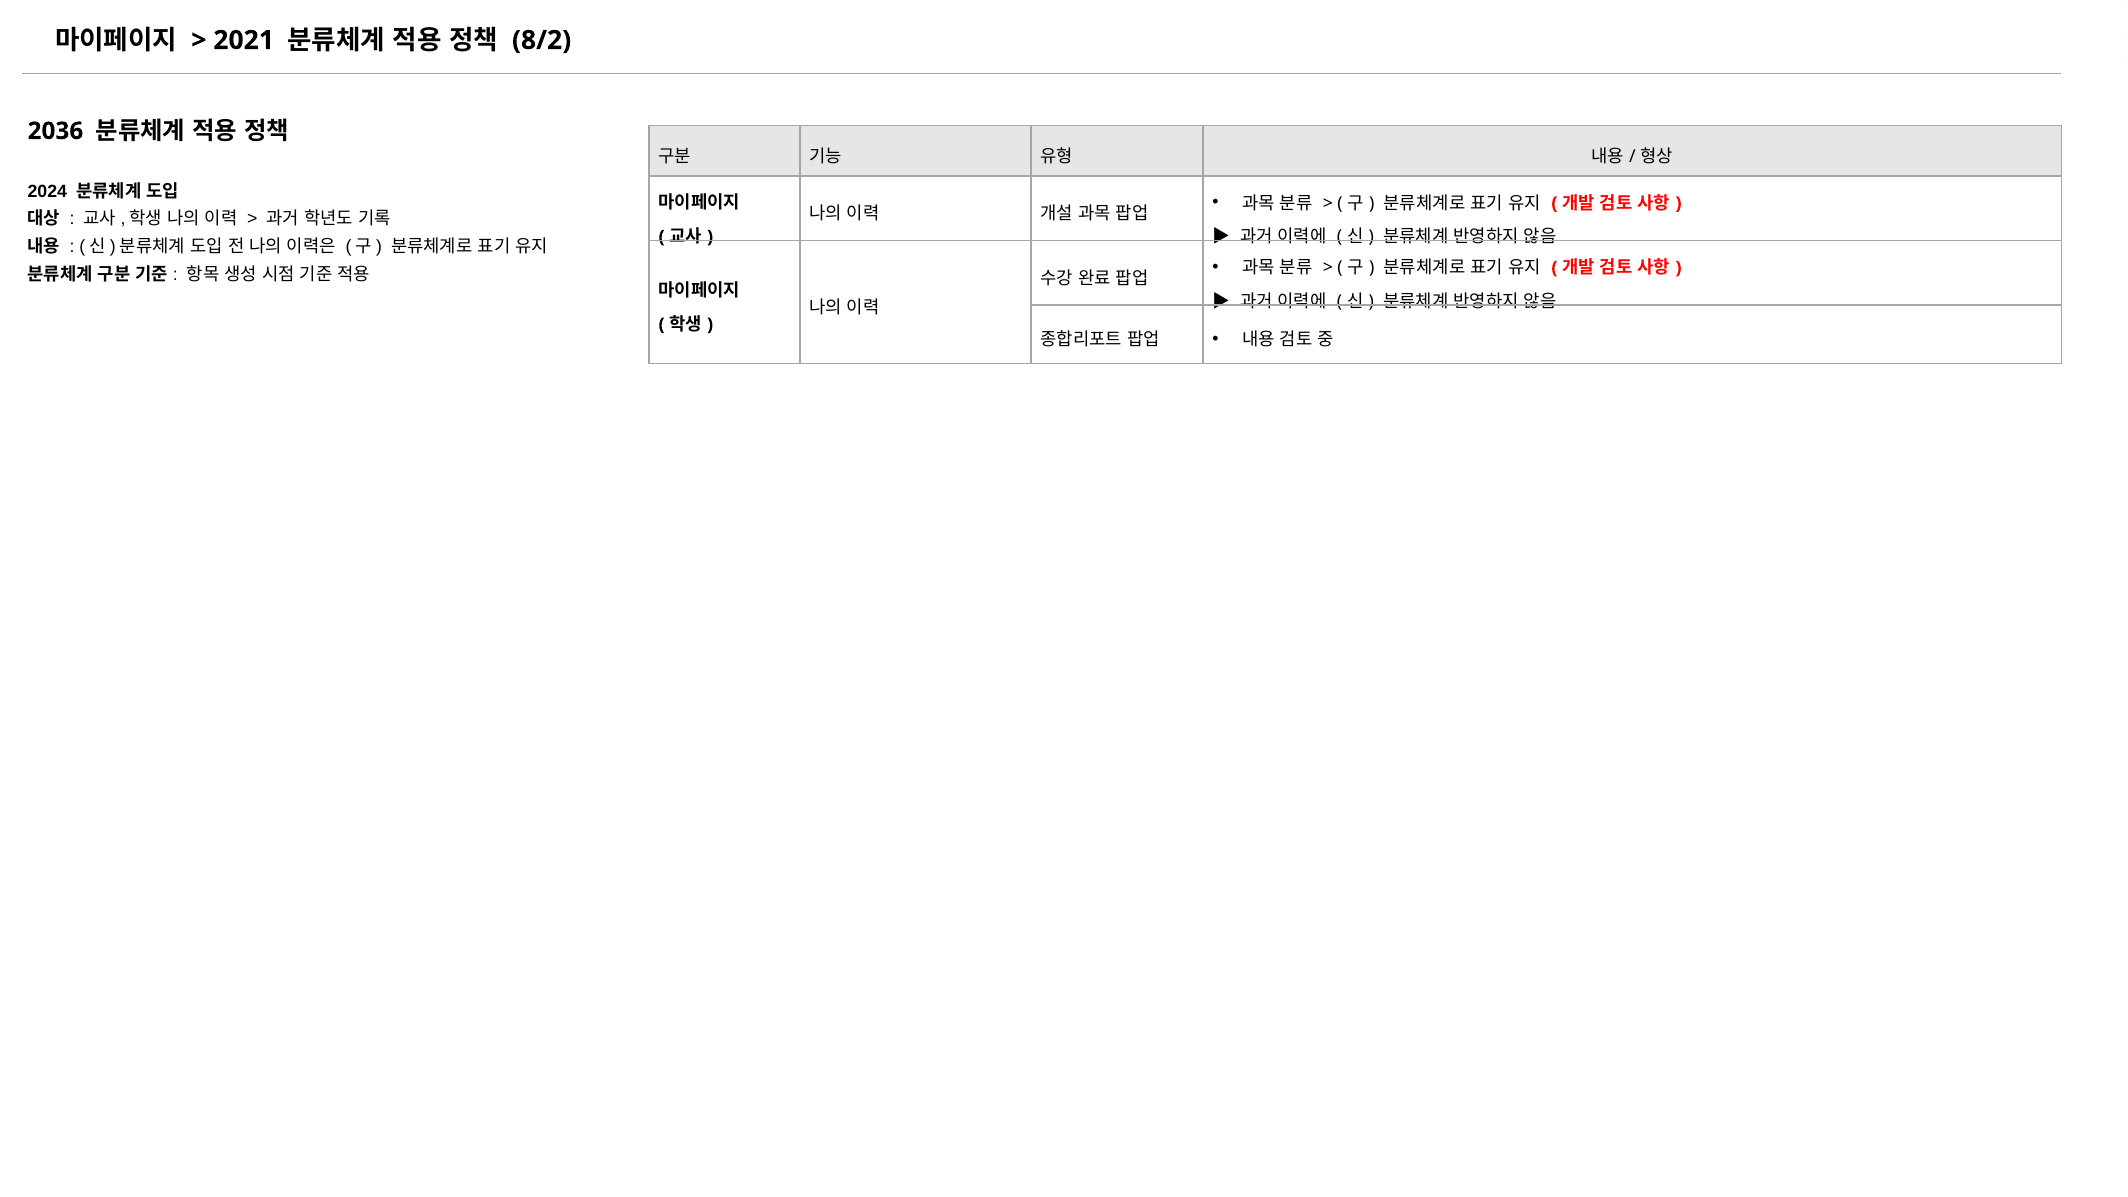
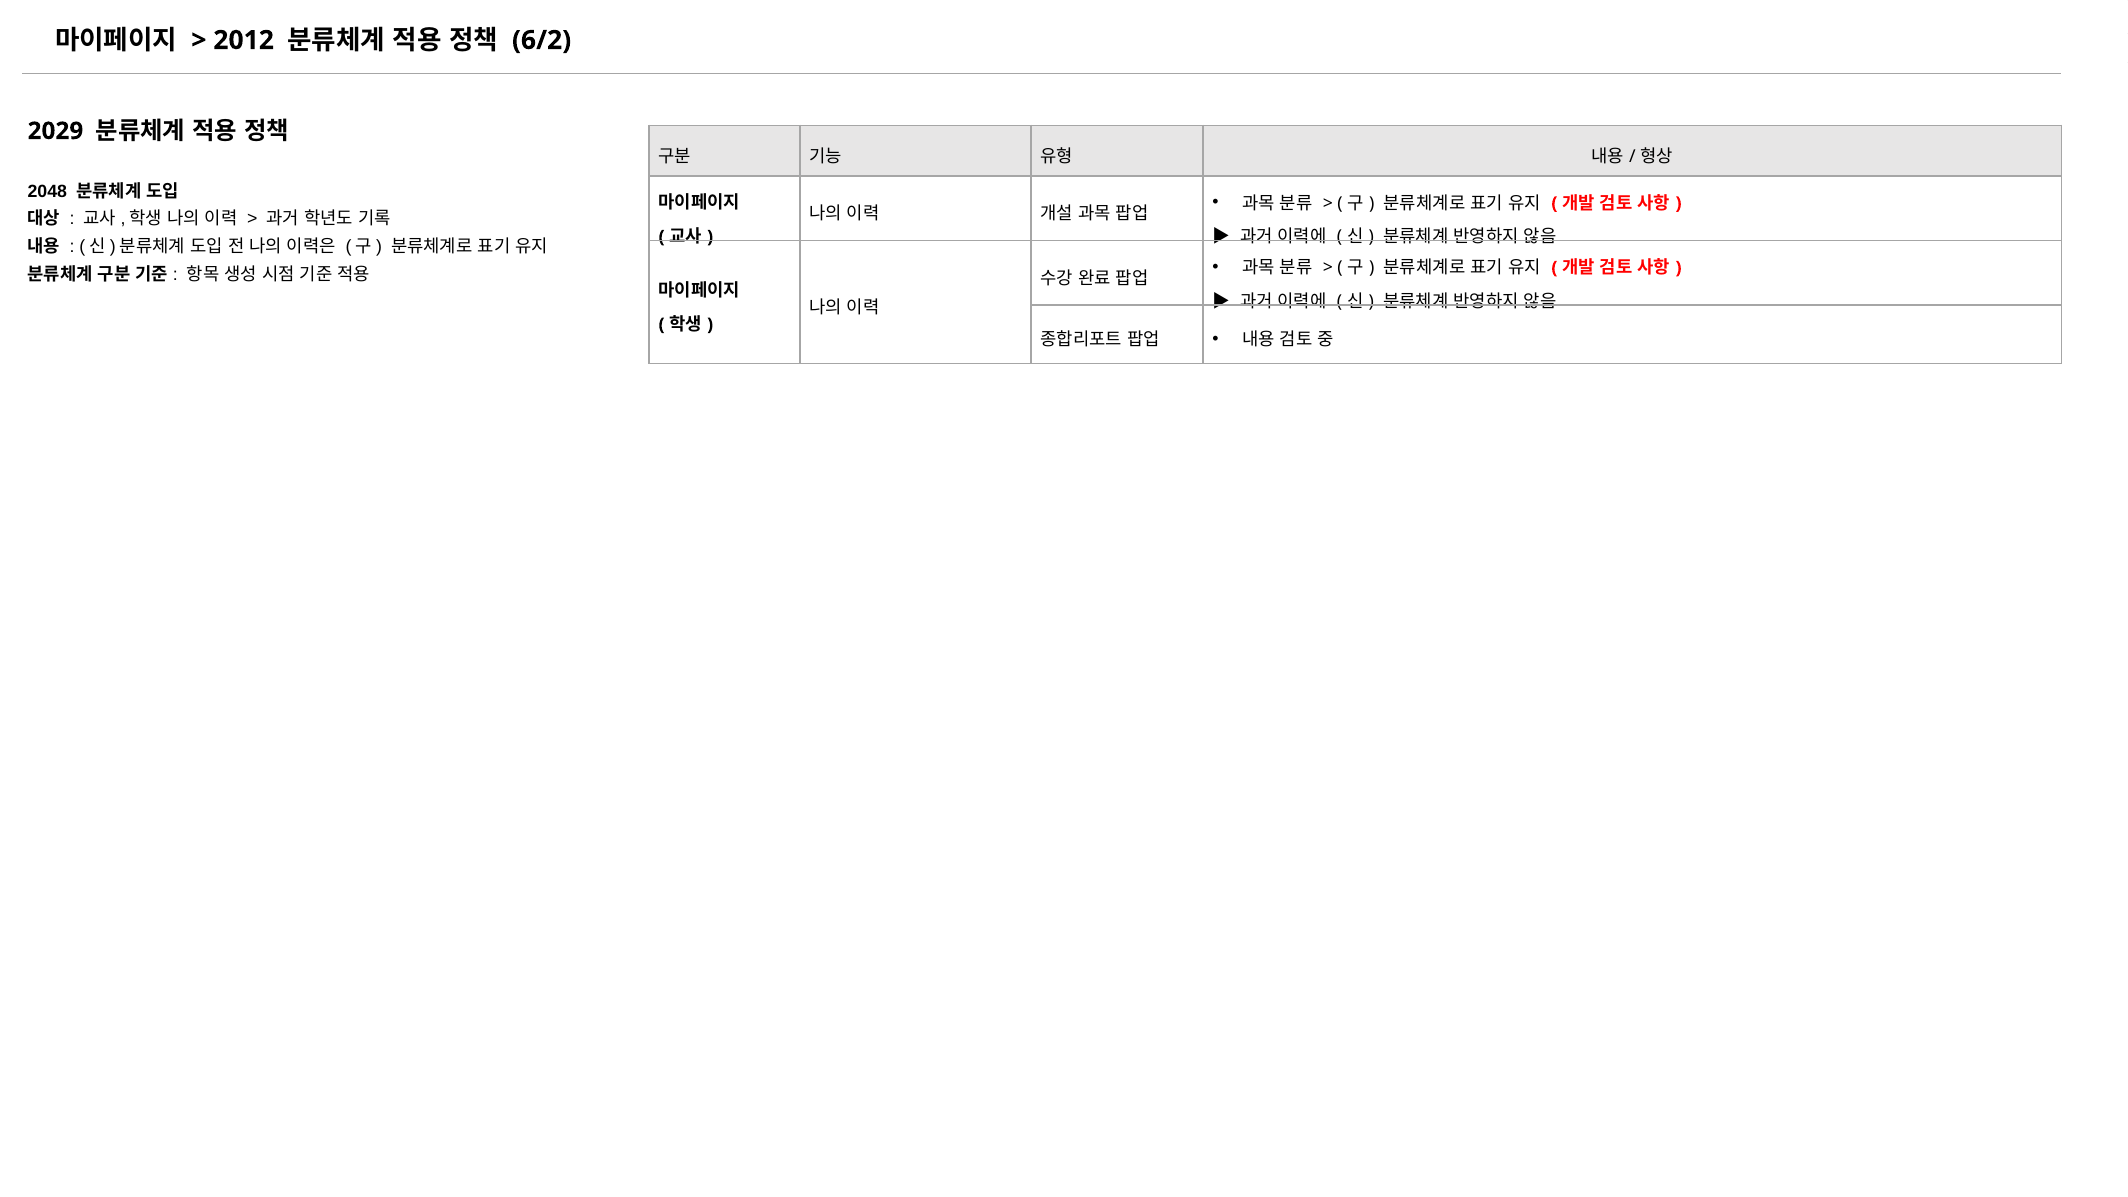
2021: 2021 -> 2012 (244, 40)
8/2: 8/2 -> 6/2 (542, 40)
2036: 2036 -> 2029 (55, 131)
2024: 2024 -> 2048 (47, 191)
